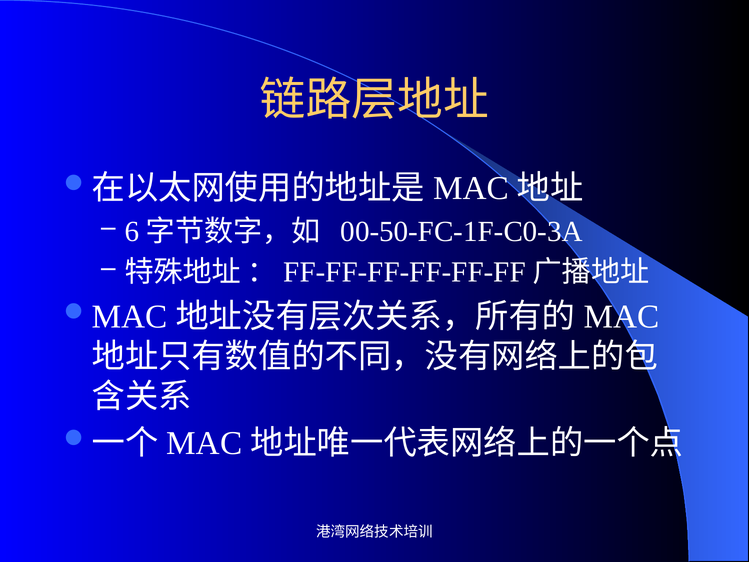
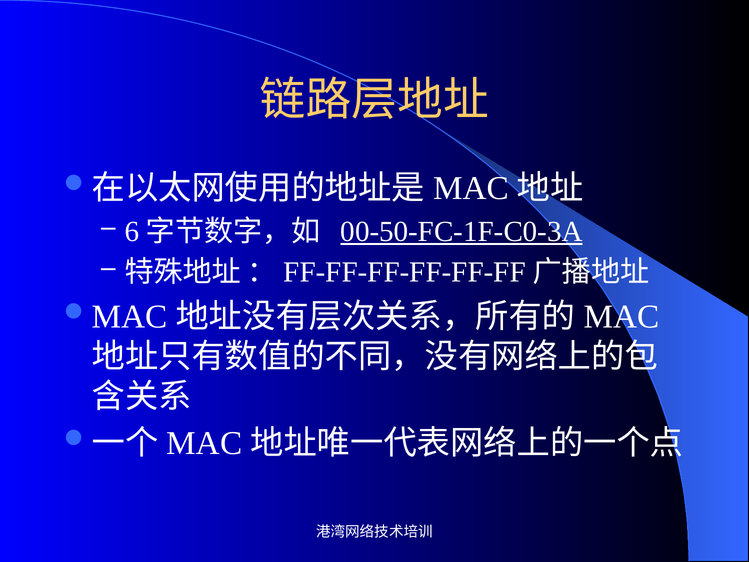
00-50-FC-1F-C0-3A underline: none -> present (462, 231)
